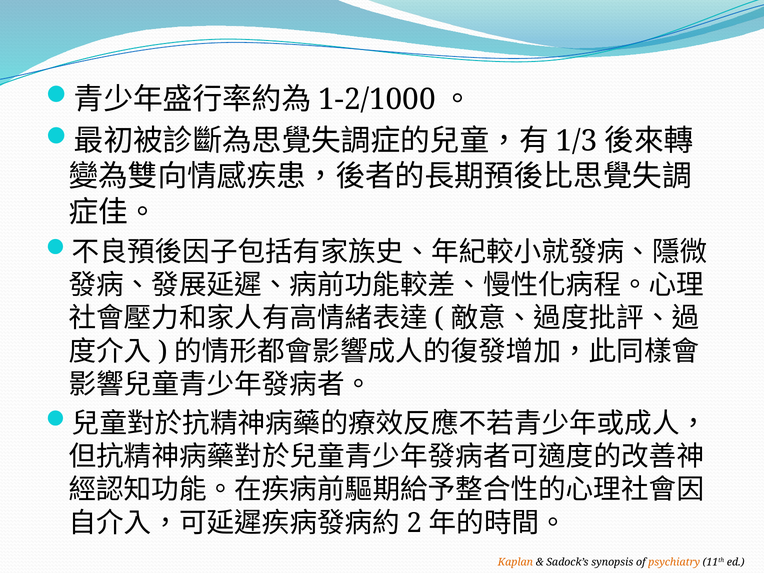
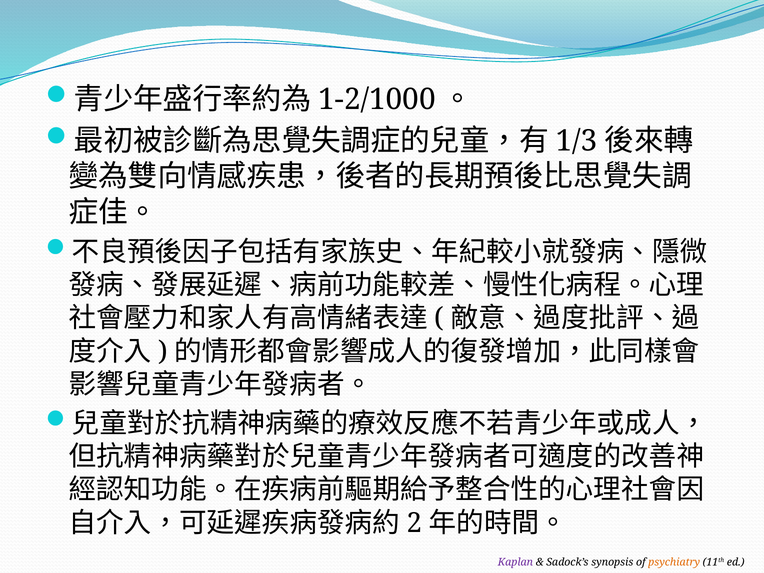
Kaplan colour: orange -> purple (515, 562)
